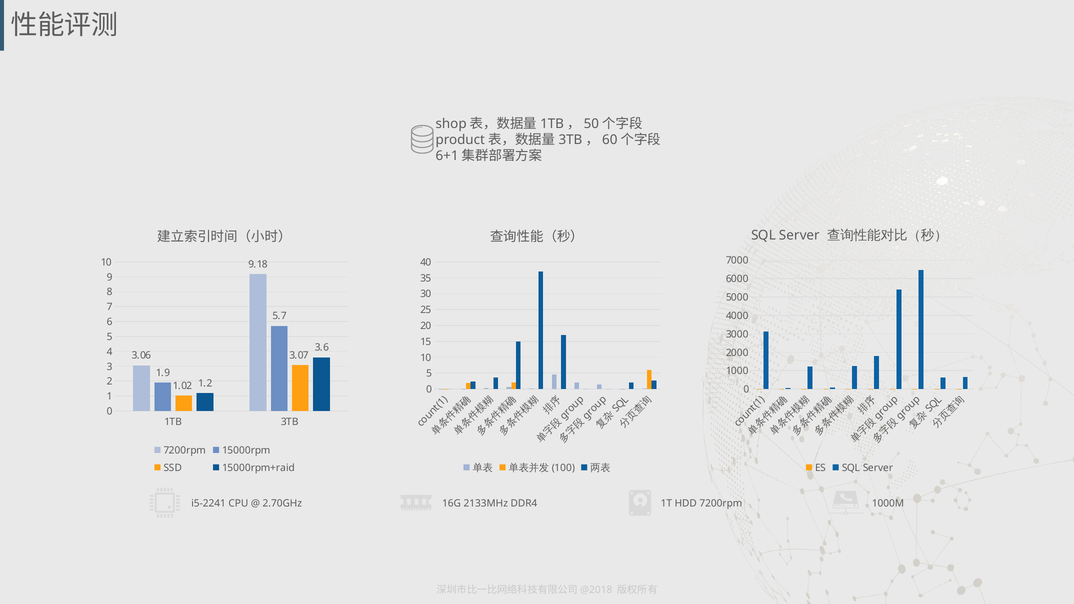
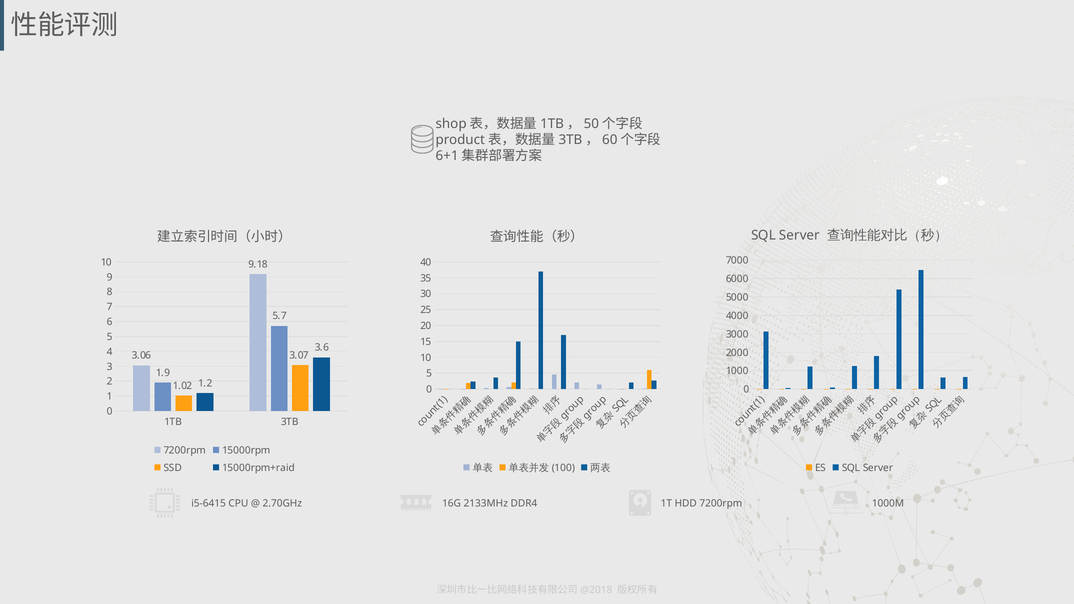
i5-2241: i5-2241 -> i5-6415 (209, 504)
